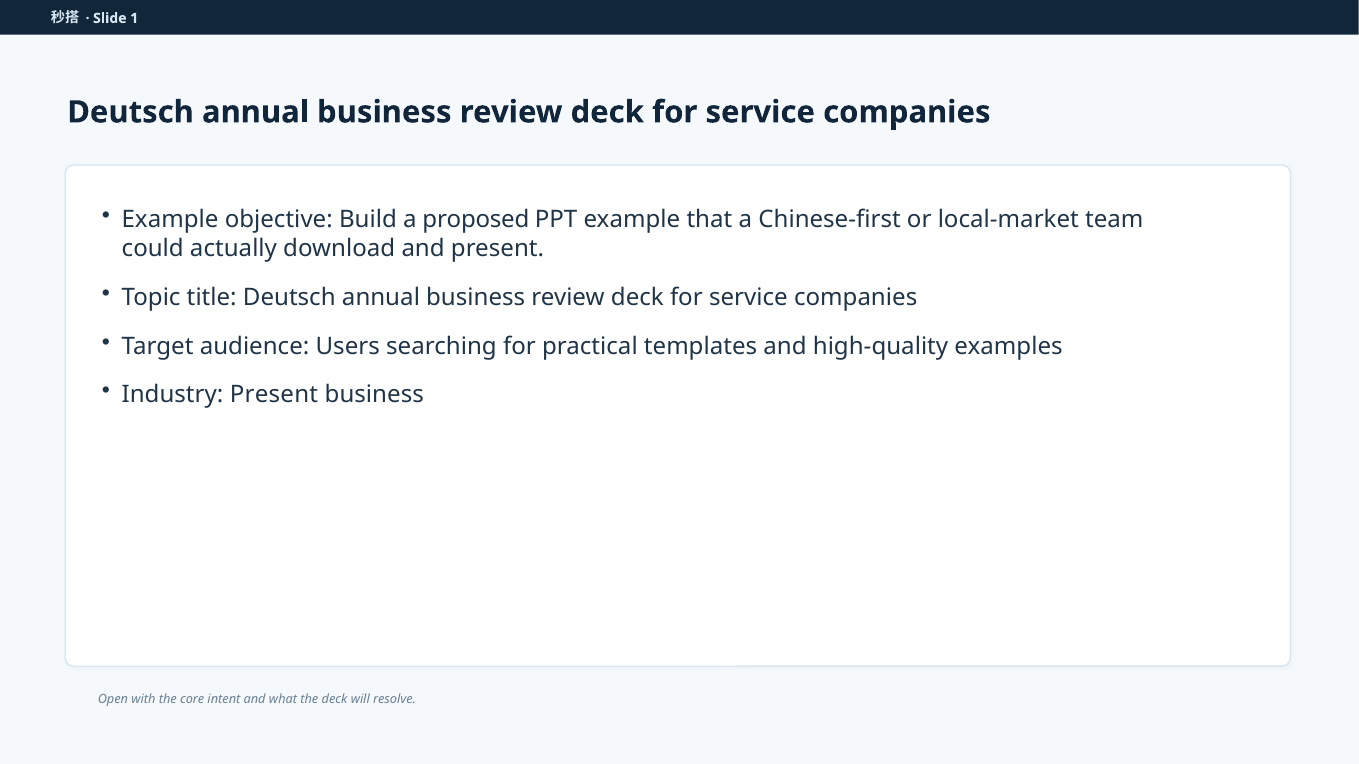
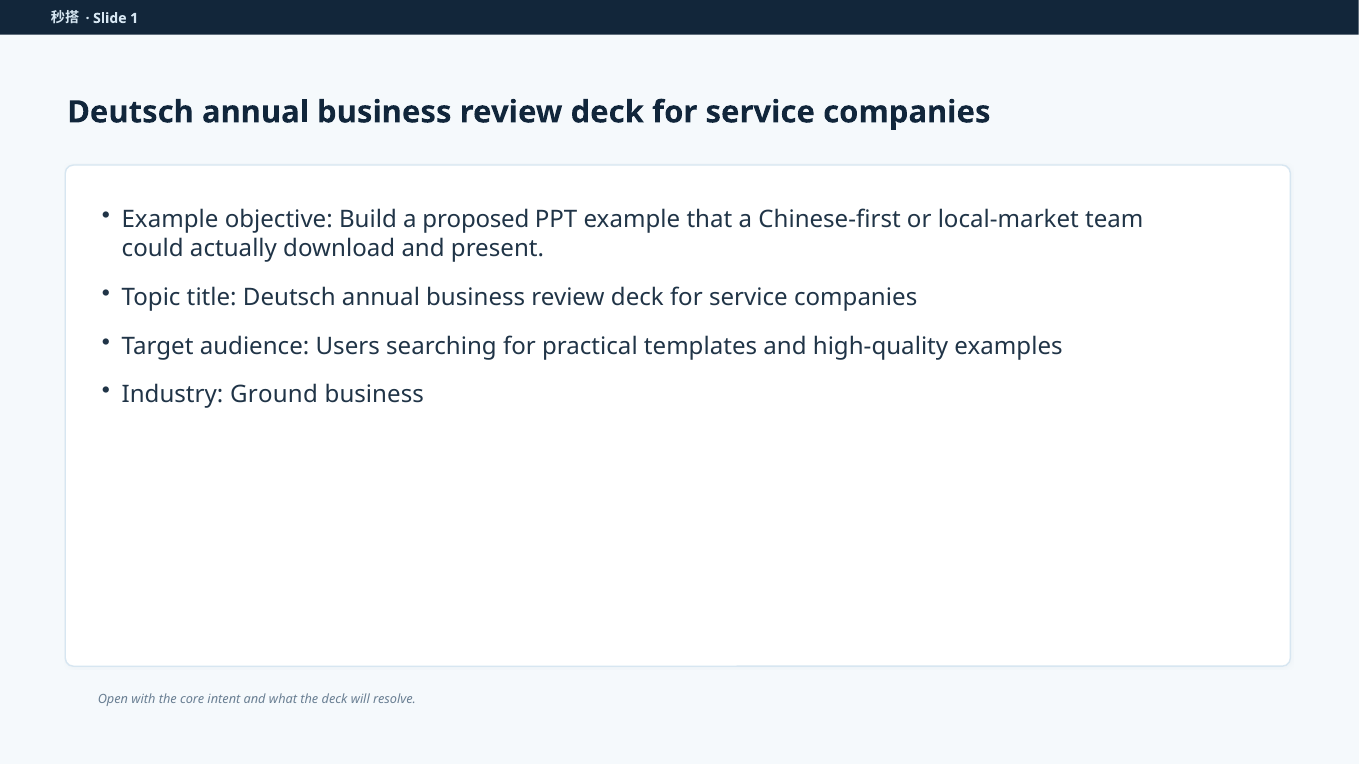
Industry Present: Present -> Ground (274, 395)
